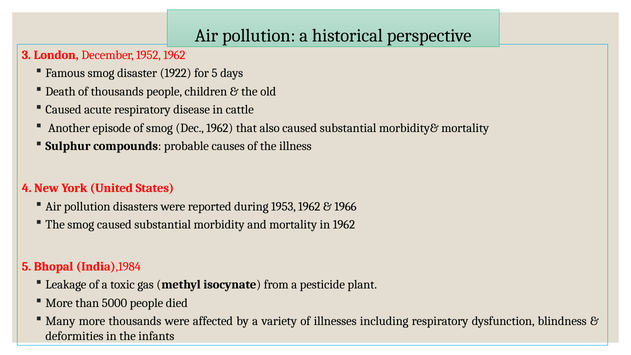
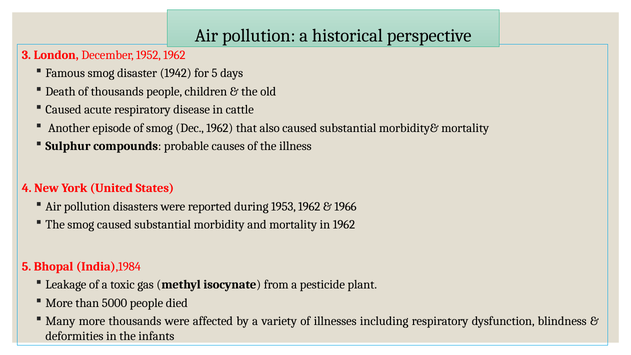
1922: 1922 -> 1942 (176, 73)
